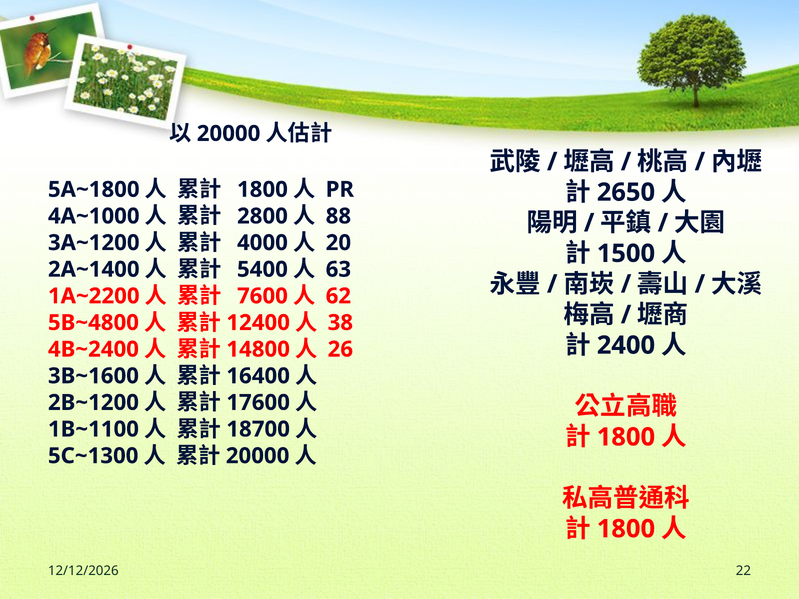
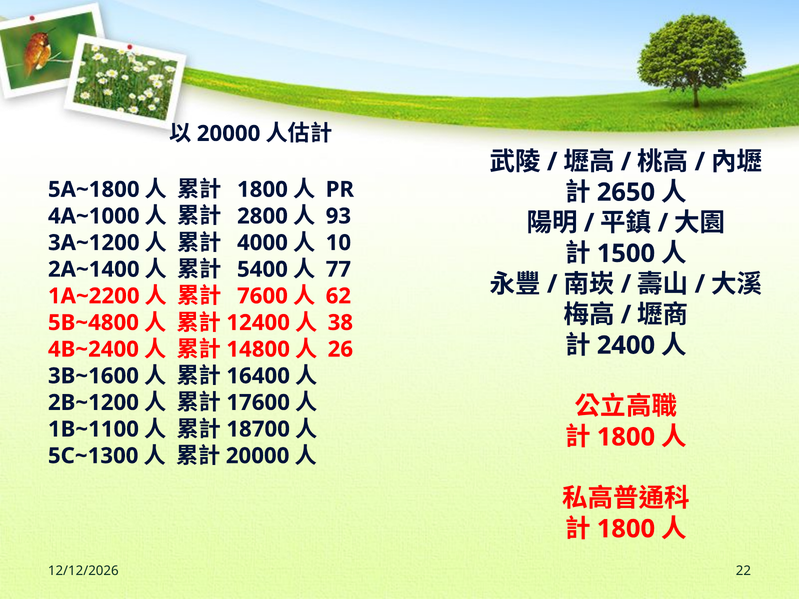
88: 88 -> 93 (338, 216)
20: 20 -> 10 (338, 243)
63: 63 -> 77 (338, 270)
